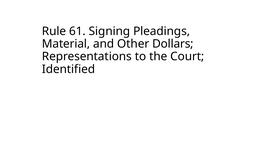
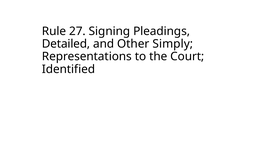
61: 61 -> 27 (77, 31)
Material: Material -> Detailed (66, 44)
Dollars: Dollars -> Simply (173, 44)
